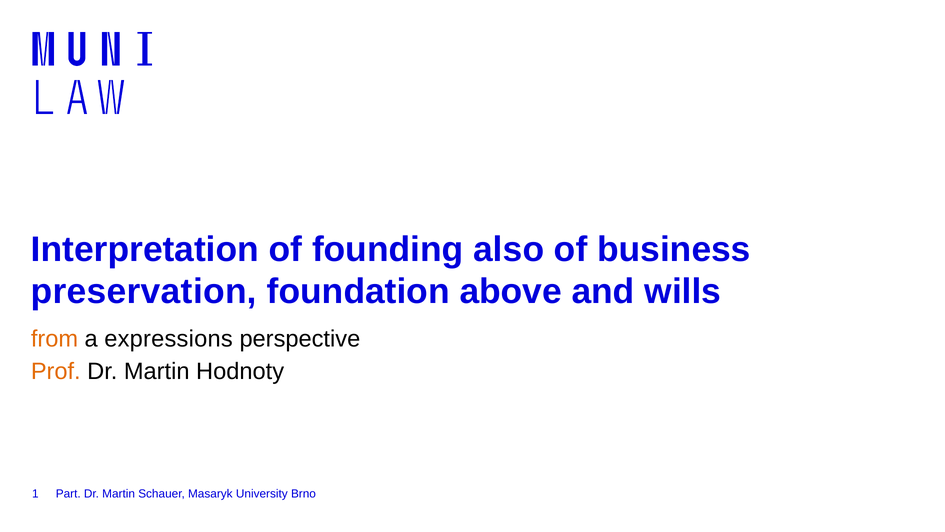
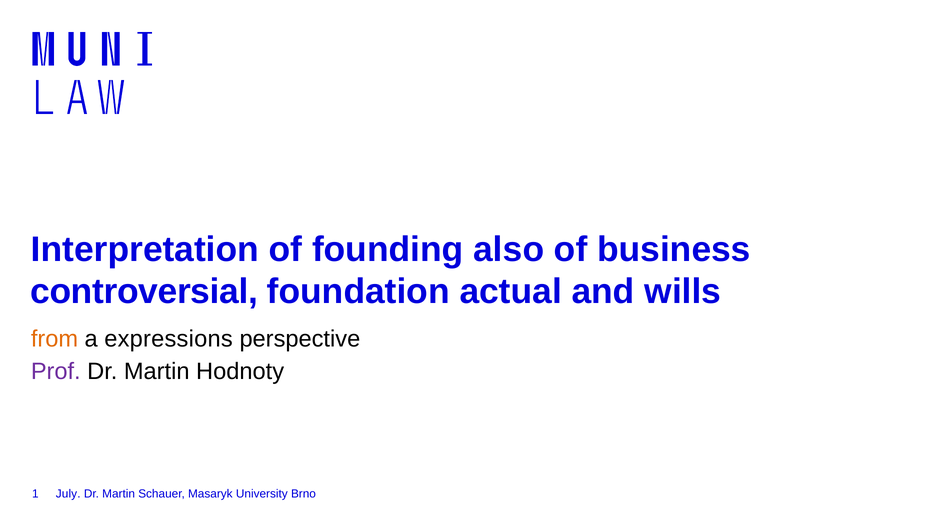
preservation: preservation -> controversial (144, 291)
above: above -> actual (511, 291)
Prof colour: orange -> purple (56, 371)
Part: Part -> July (68, 493)
